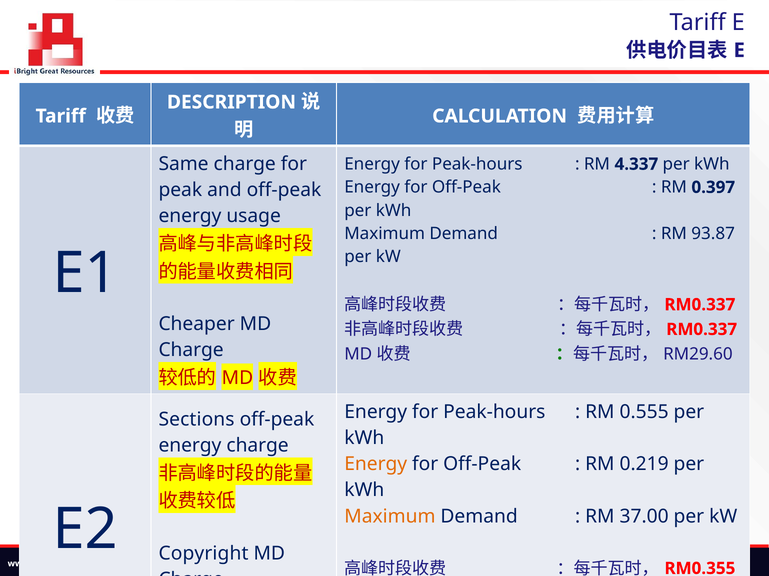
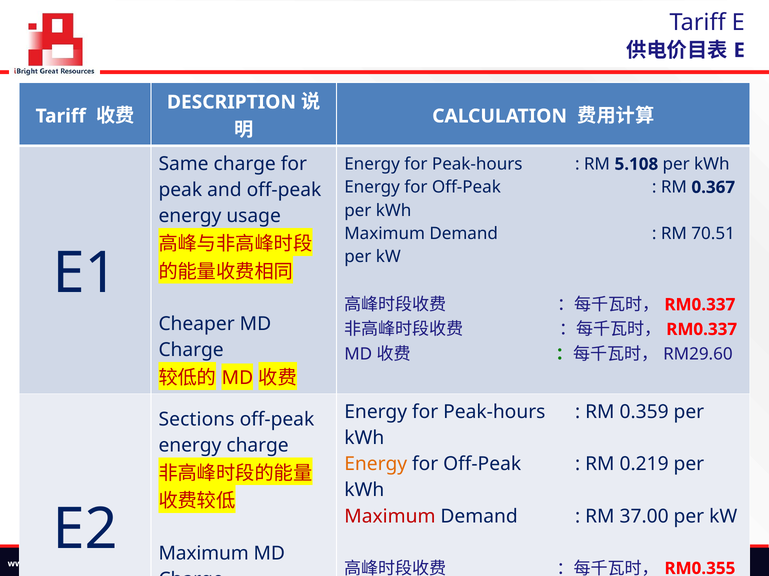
4.337: 4.337 -> 5.108 (636, 164)
0.397: 0.397 -> 0.367 (713, 188)
93.87: 93.87 -> 70.51 (713, 234)
0.555: 0.555 -> 0.359 (644, 412)
Maximum colour: orange -> red (390, 517)
Copyright: Copyright -> Maximum (204, 554)
